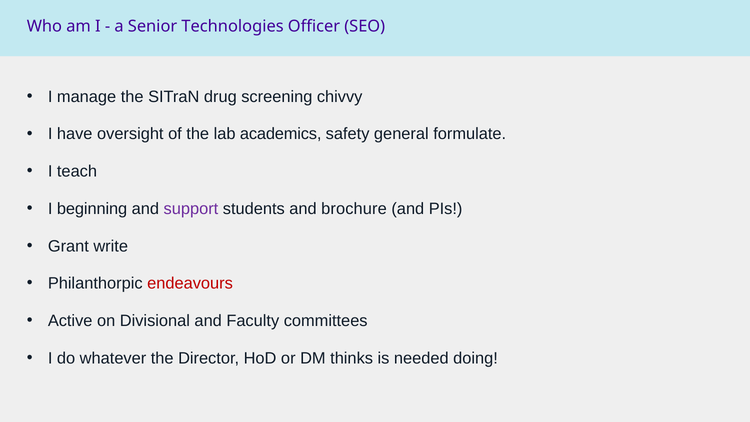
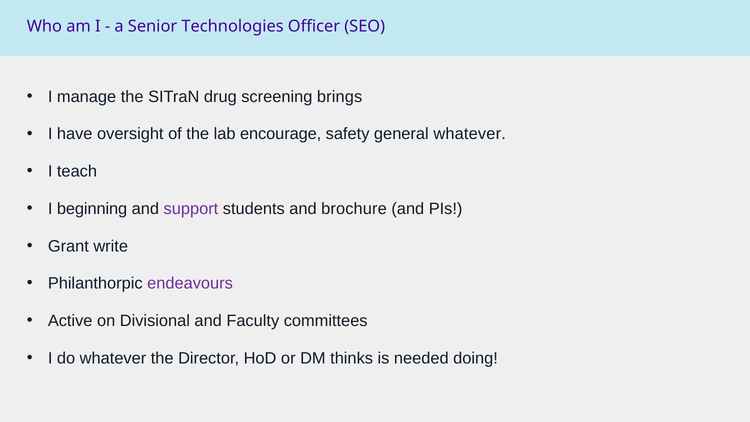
chivvy: chivvy -> brings (340, 97)
academics: academics -> encourage (281, 134)
general formulate: formulate -> whatever (470, 134)
endeavours colour: red -> purple (190, 283)
